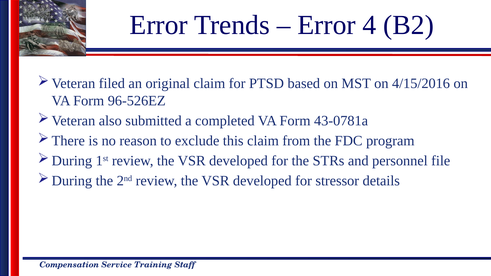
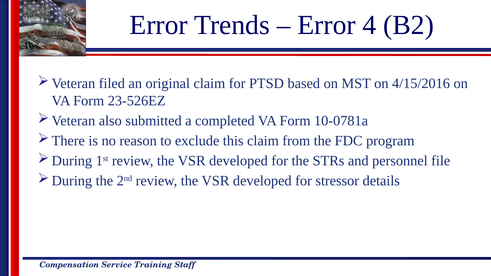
96-526EZ: 96-526EZ -> 23-526EZ (137, 101)
43-0781a: 43-0781a -> 10-0781a (341, 121)
